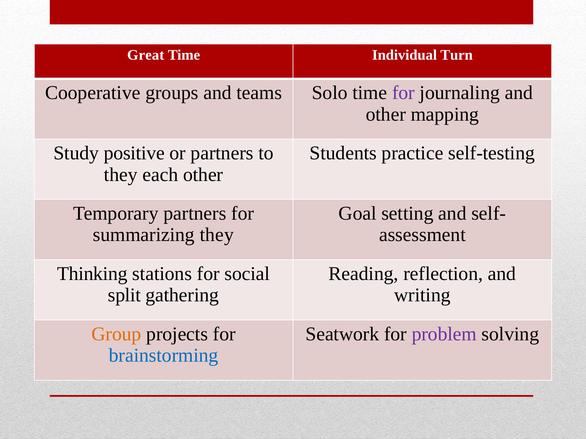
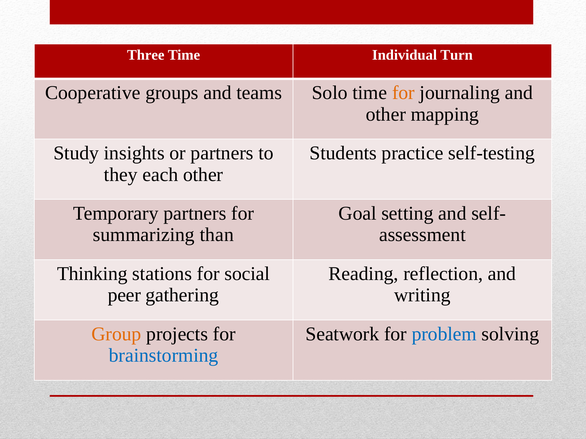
Great: Great -> Three (146, 55)
for colour: purple -> orange (403, 93)
positive: positive -> insights (134, 153)
summarizing they: they -> than (217, 235)
split: split -> peer (124, 296)
problem colour: purple -> blue (444, 334)
